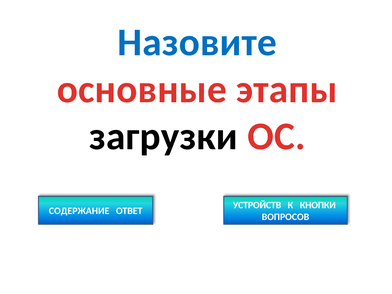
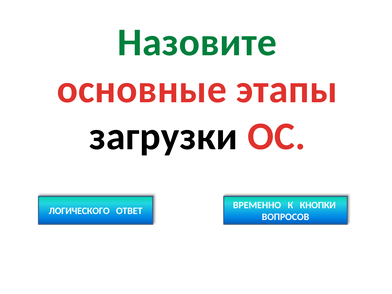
Назовите colour: blue -> green (197, 42)
УСТРОЙСТВ: УСТРОЙСТВ -> ВРЕМЕННО (257, 205)
СОДЕРЖАНИЕ: СОДЕРЖАНИЕ -> ЛОГИЧЕСКОГО (79, 211)
